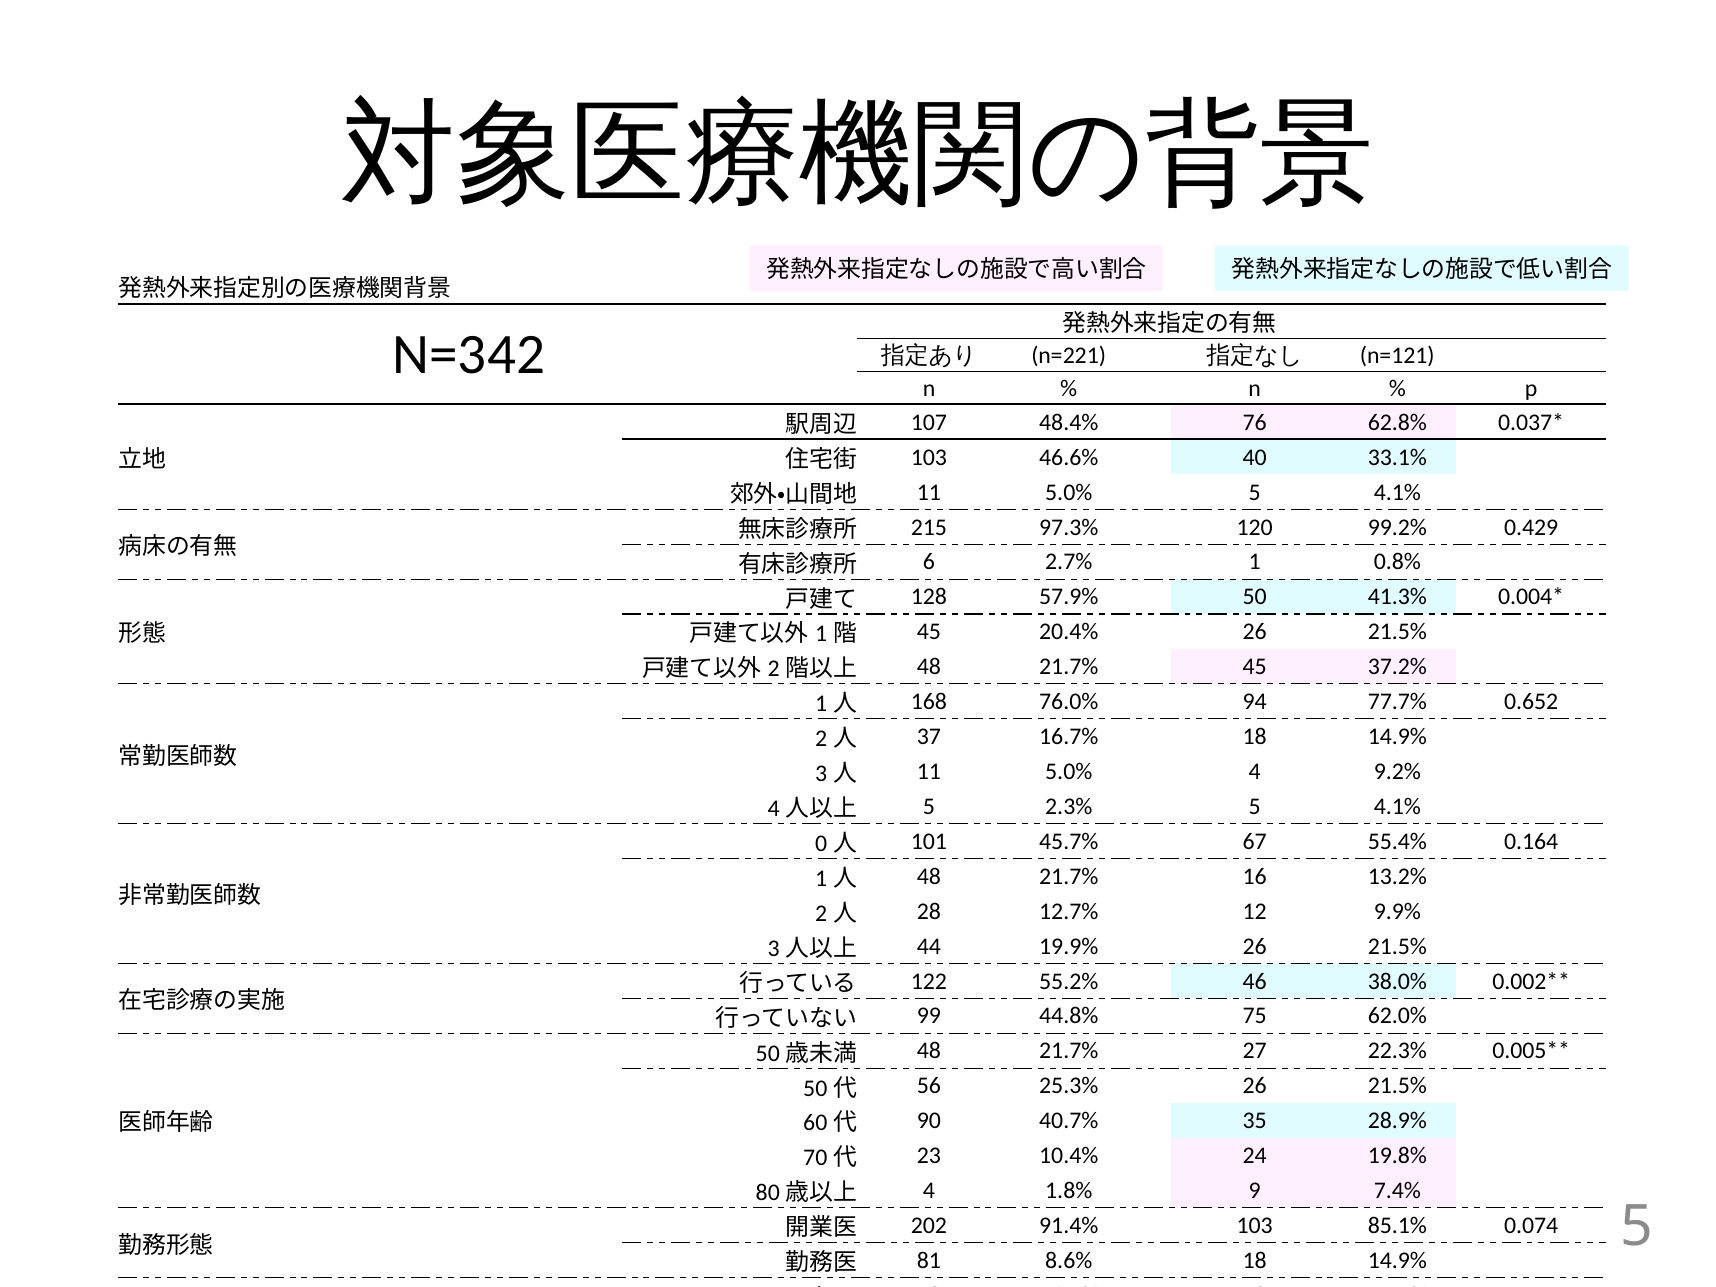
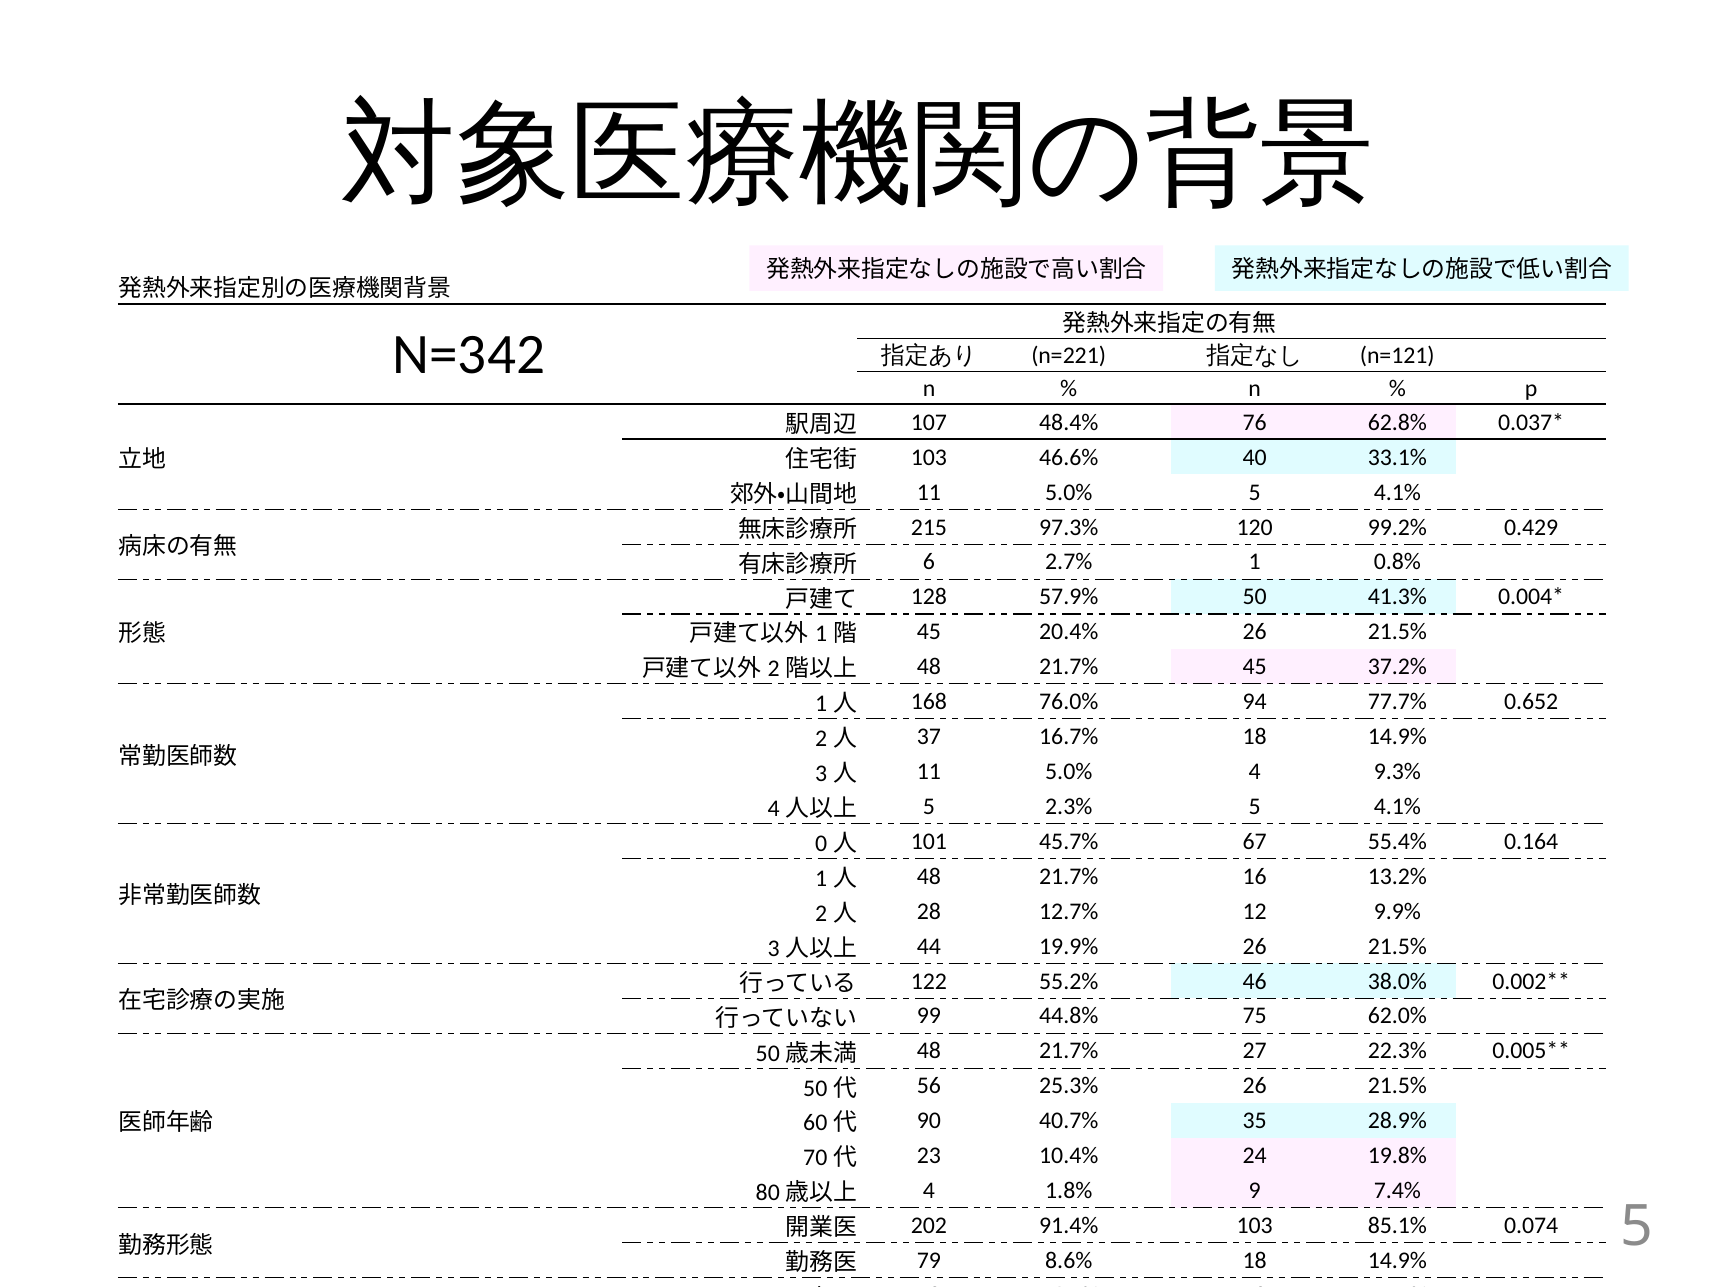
9.2%: 9.2% -> 9.3% (1397, 772)
81: 81 -> 79 (929, 1261)
